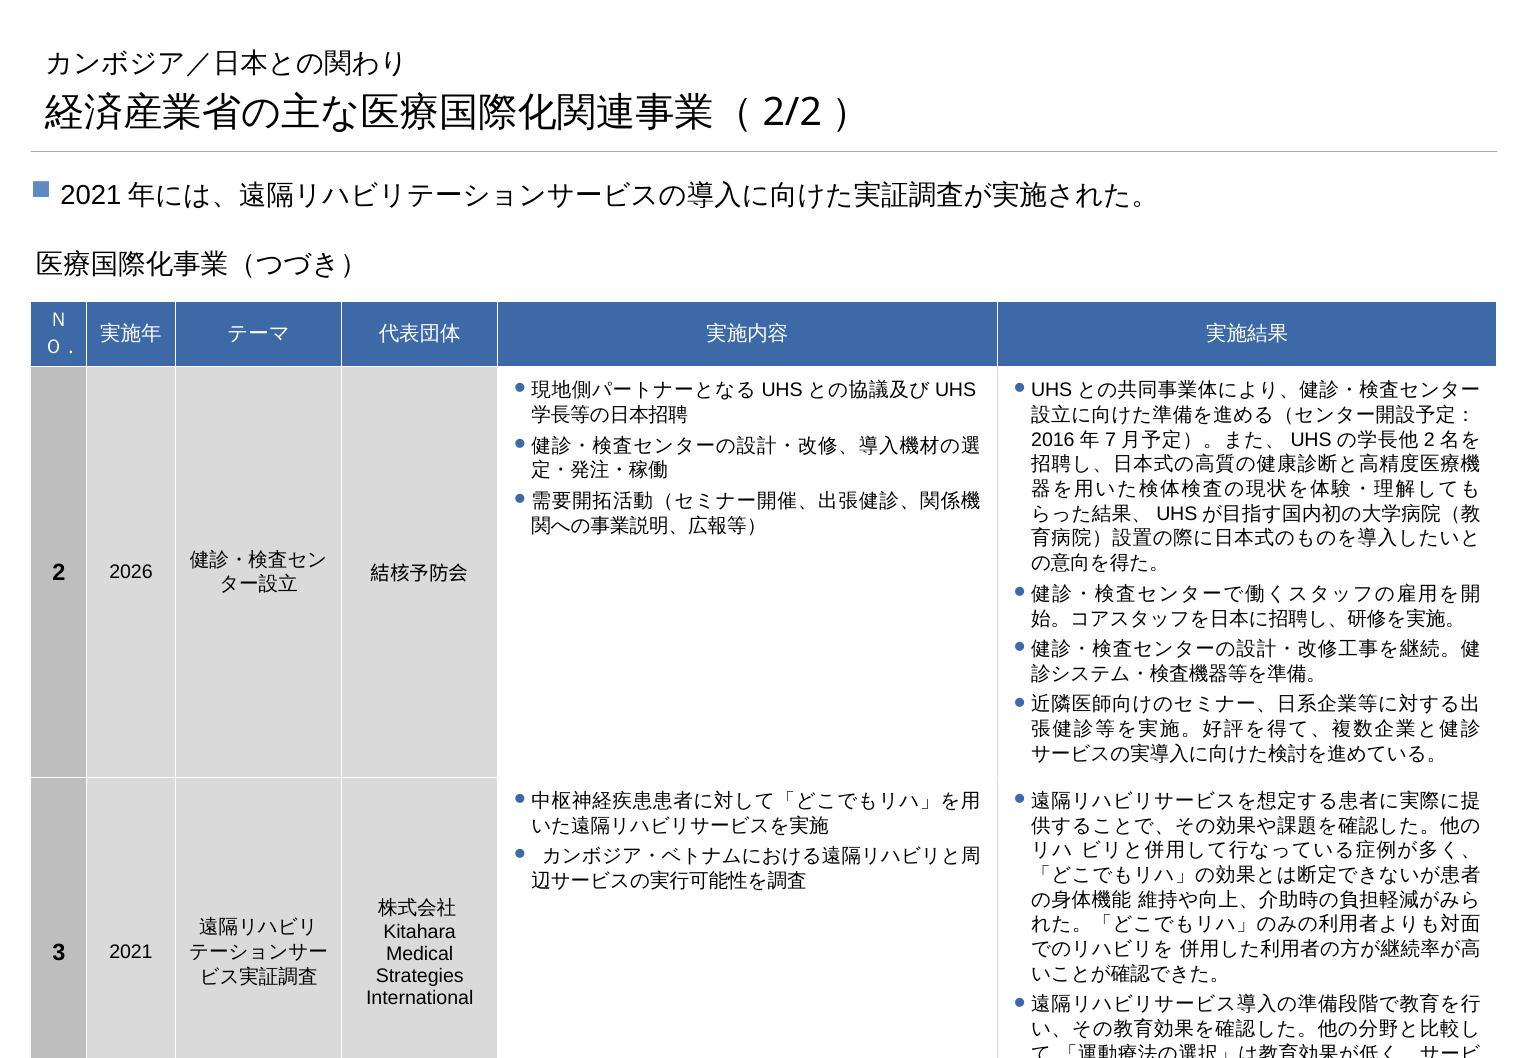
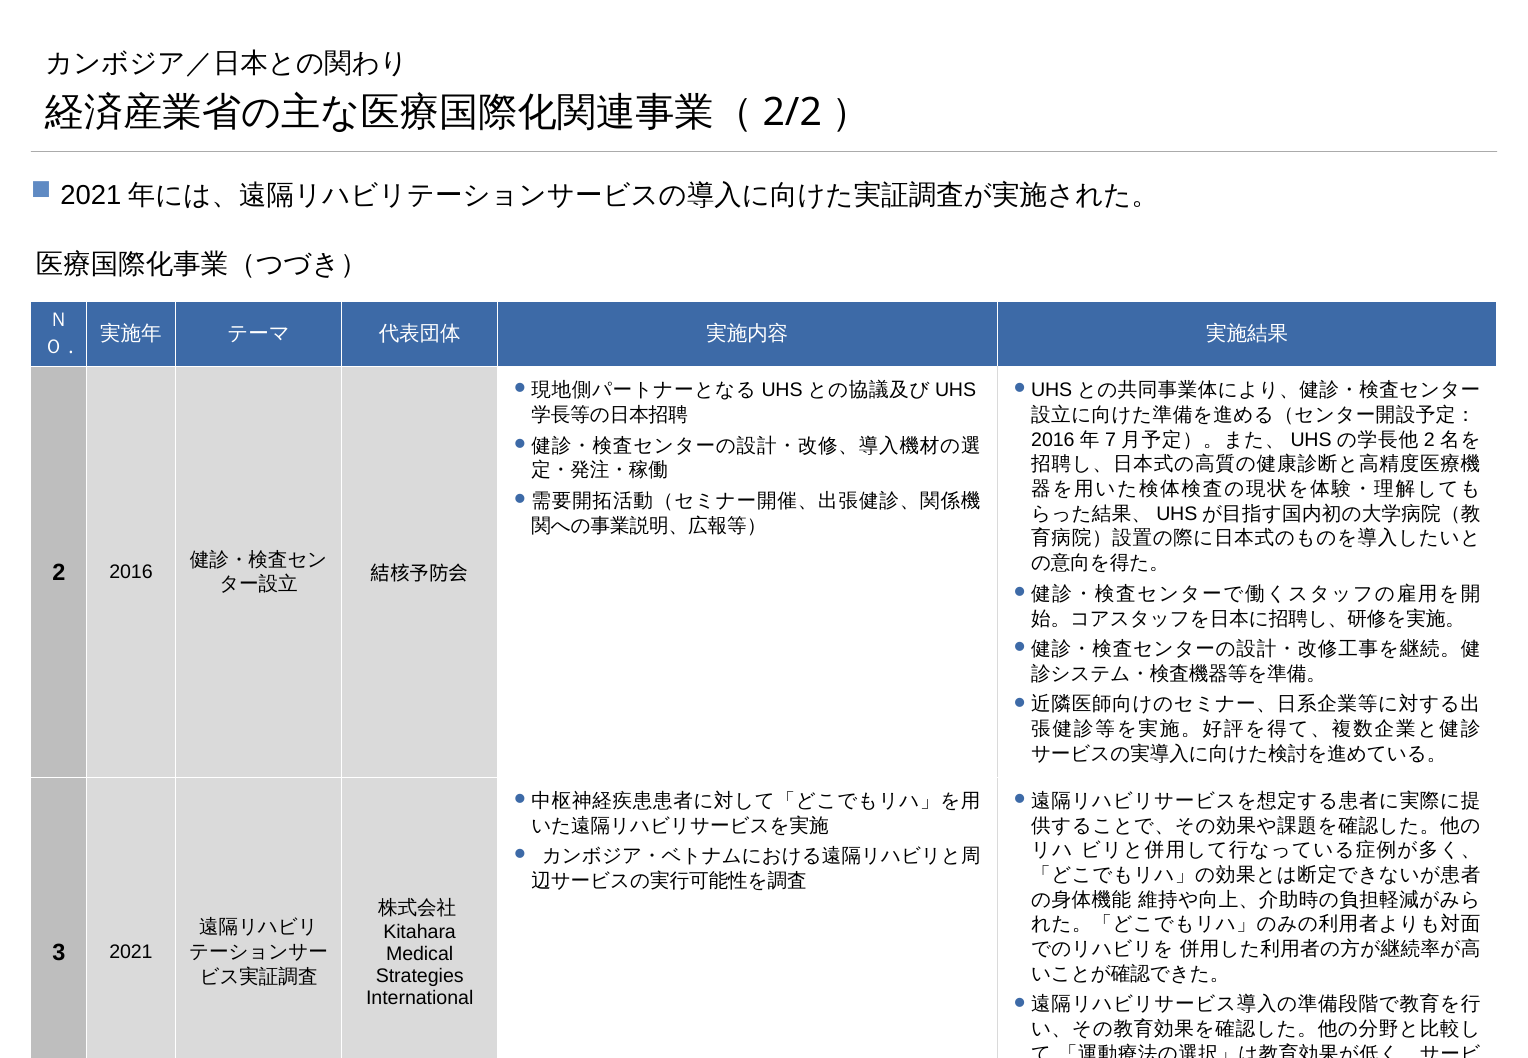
2 2026: 2026 -> 2016 (131, 572)
